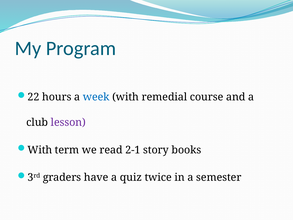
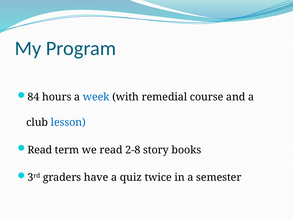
22: 22 -> 84 (33, 97)
lesson colour: purple -> blue (68, 122)
With: With -> Read (40, 150)
2-1: 2-1 -> 2-8 (133, 150)
